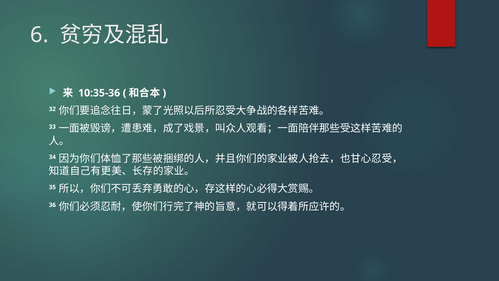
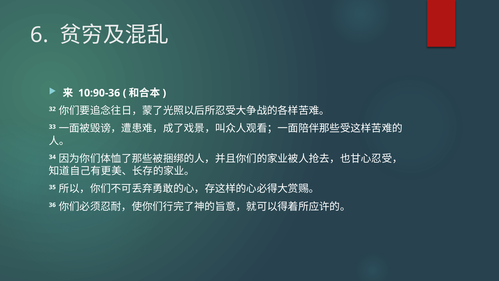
10:35-36: 10:35-36 -> 10:90-36 (99, 93)
